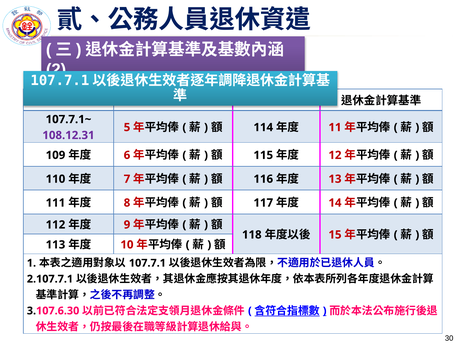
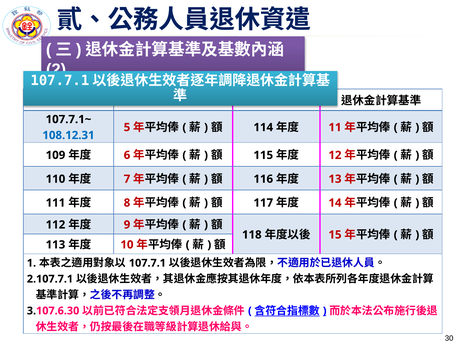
108.12.31 colour: purple -> blue (68, 135)
